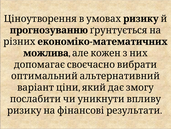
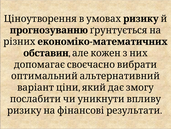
можлива: можлива -> обставин (46, 53)
